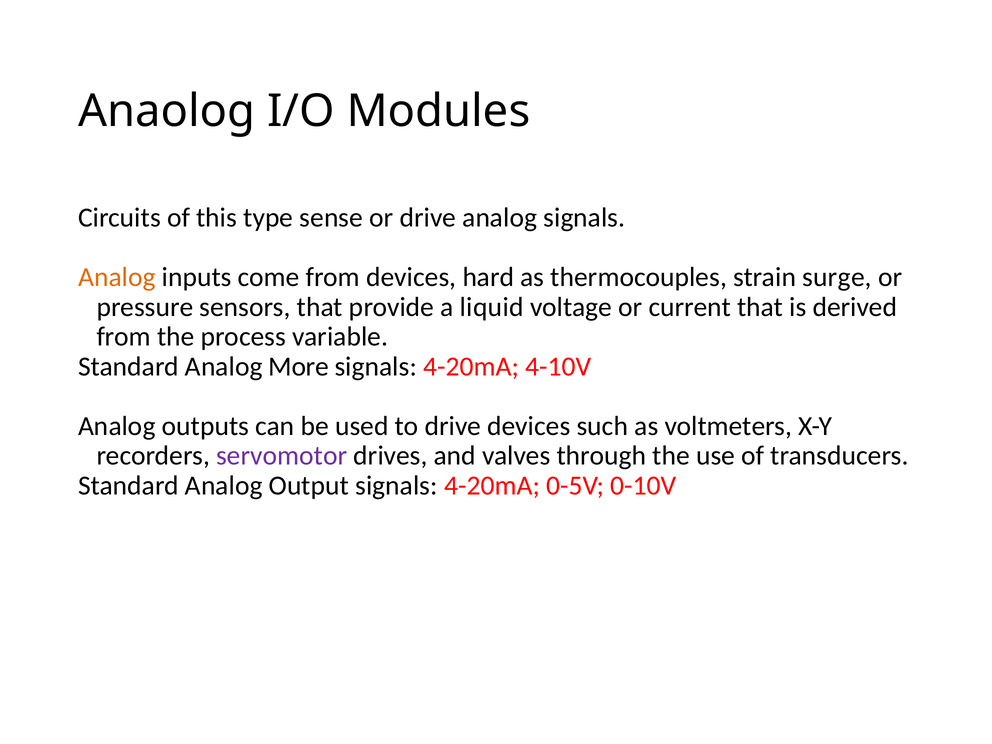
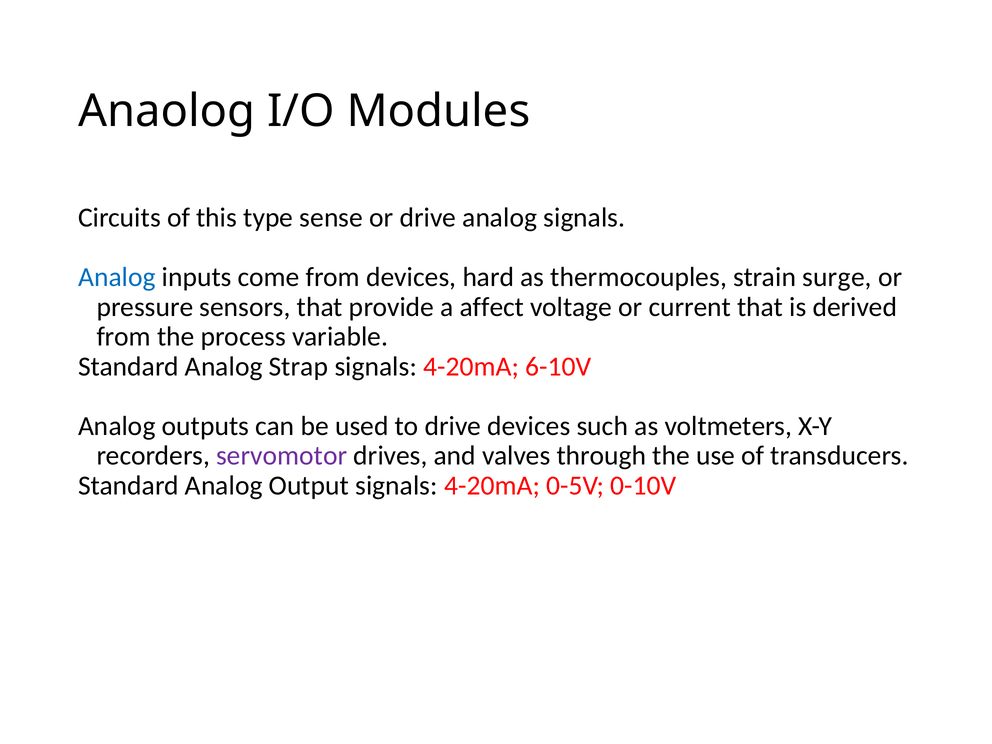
Analog colour: orange -> blue (117, 277)
liquid: liquid -> affect (492, 307)
More: More -> Strap (299, 367)
4-10V: 4-10V -> 6-10V (558, 367)
